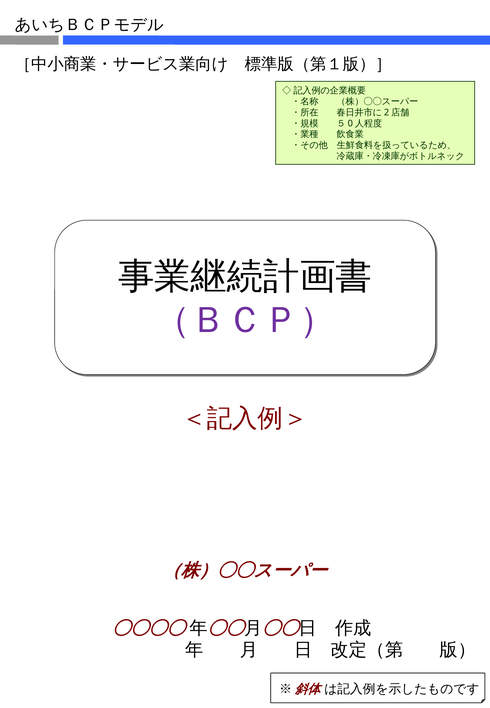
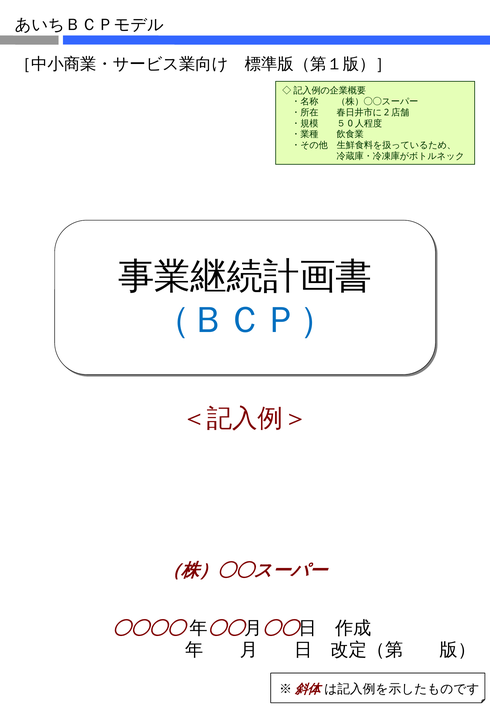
（ＢＣＰ） colour: purple -> blue (245, 320)
